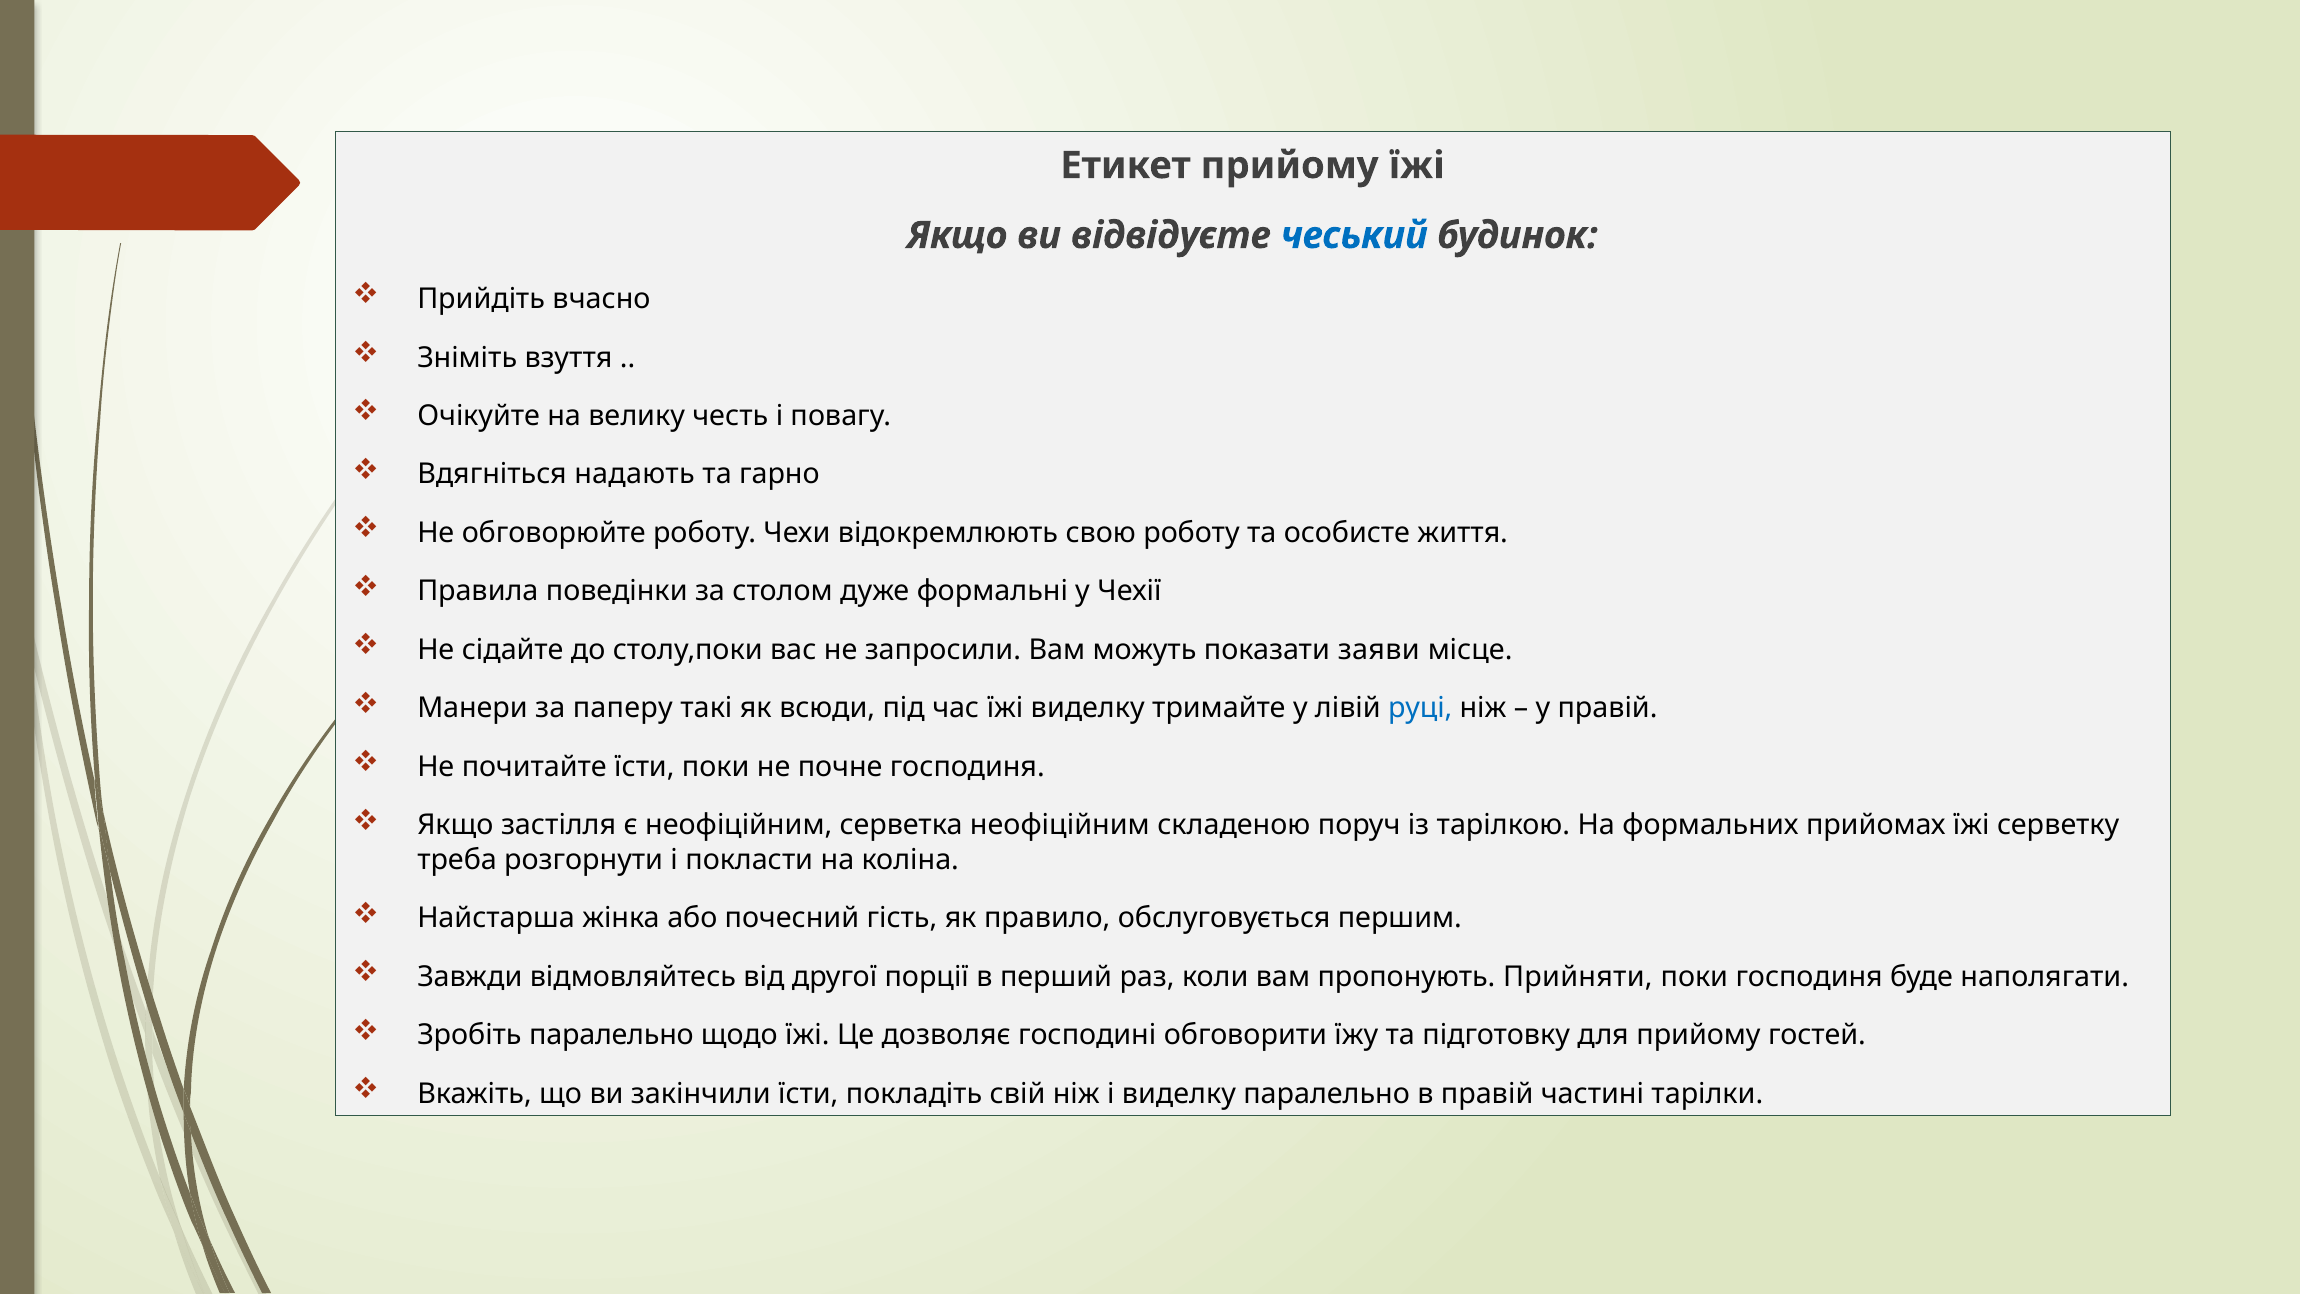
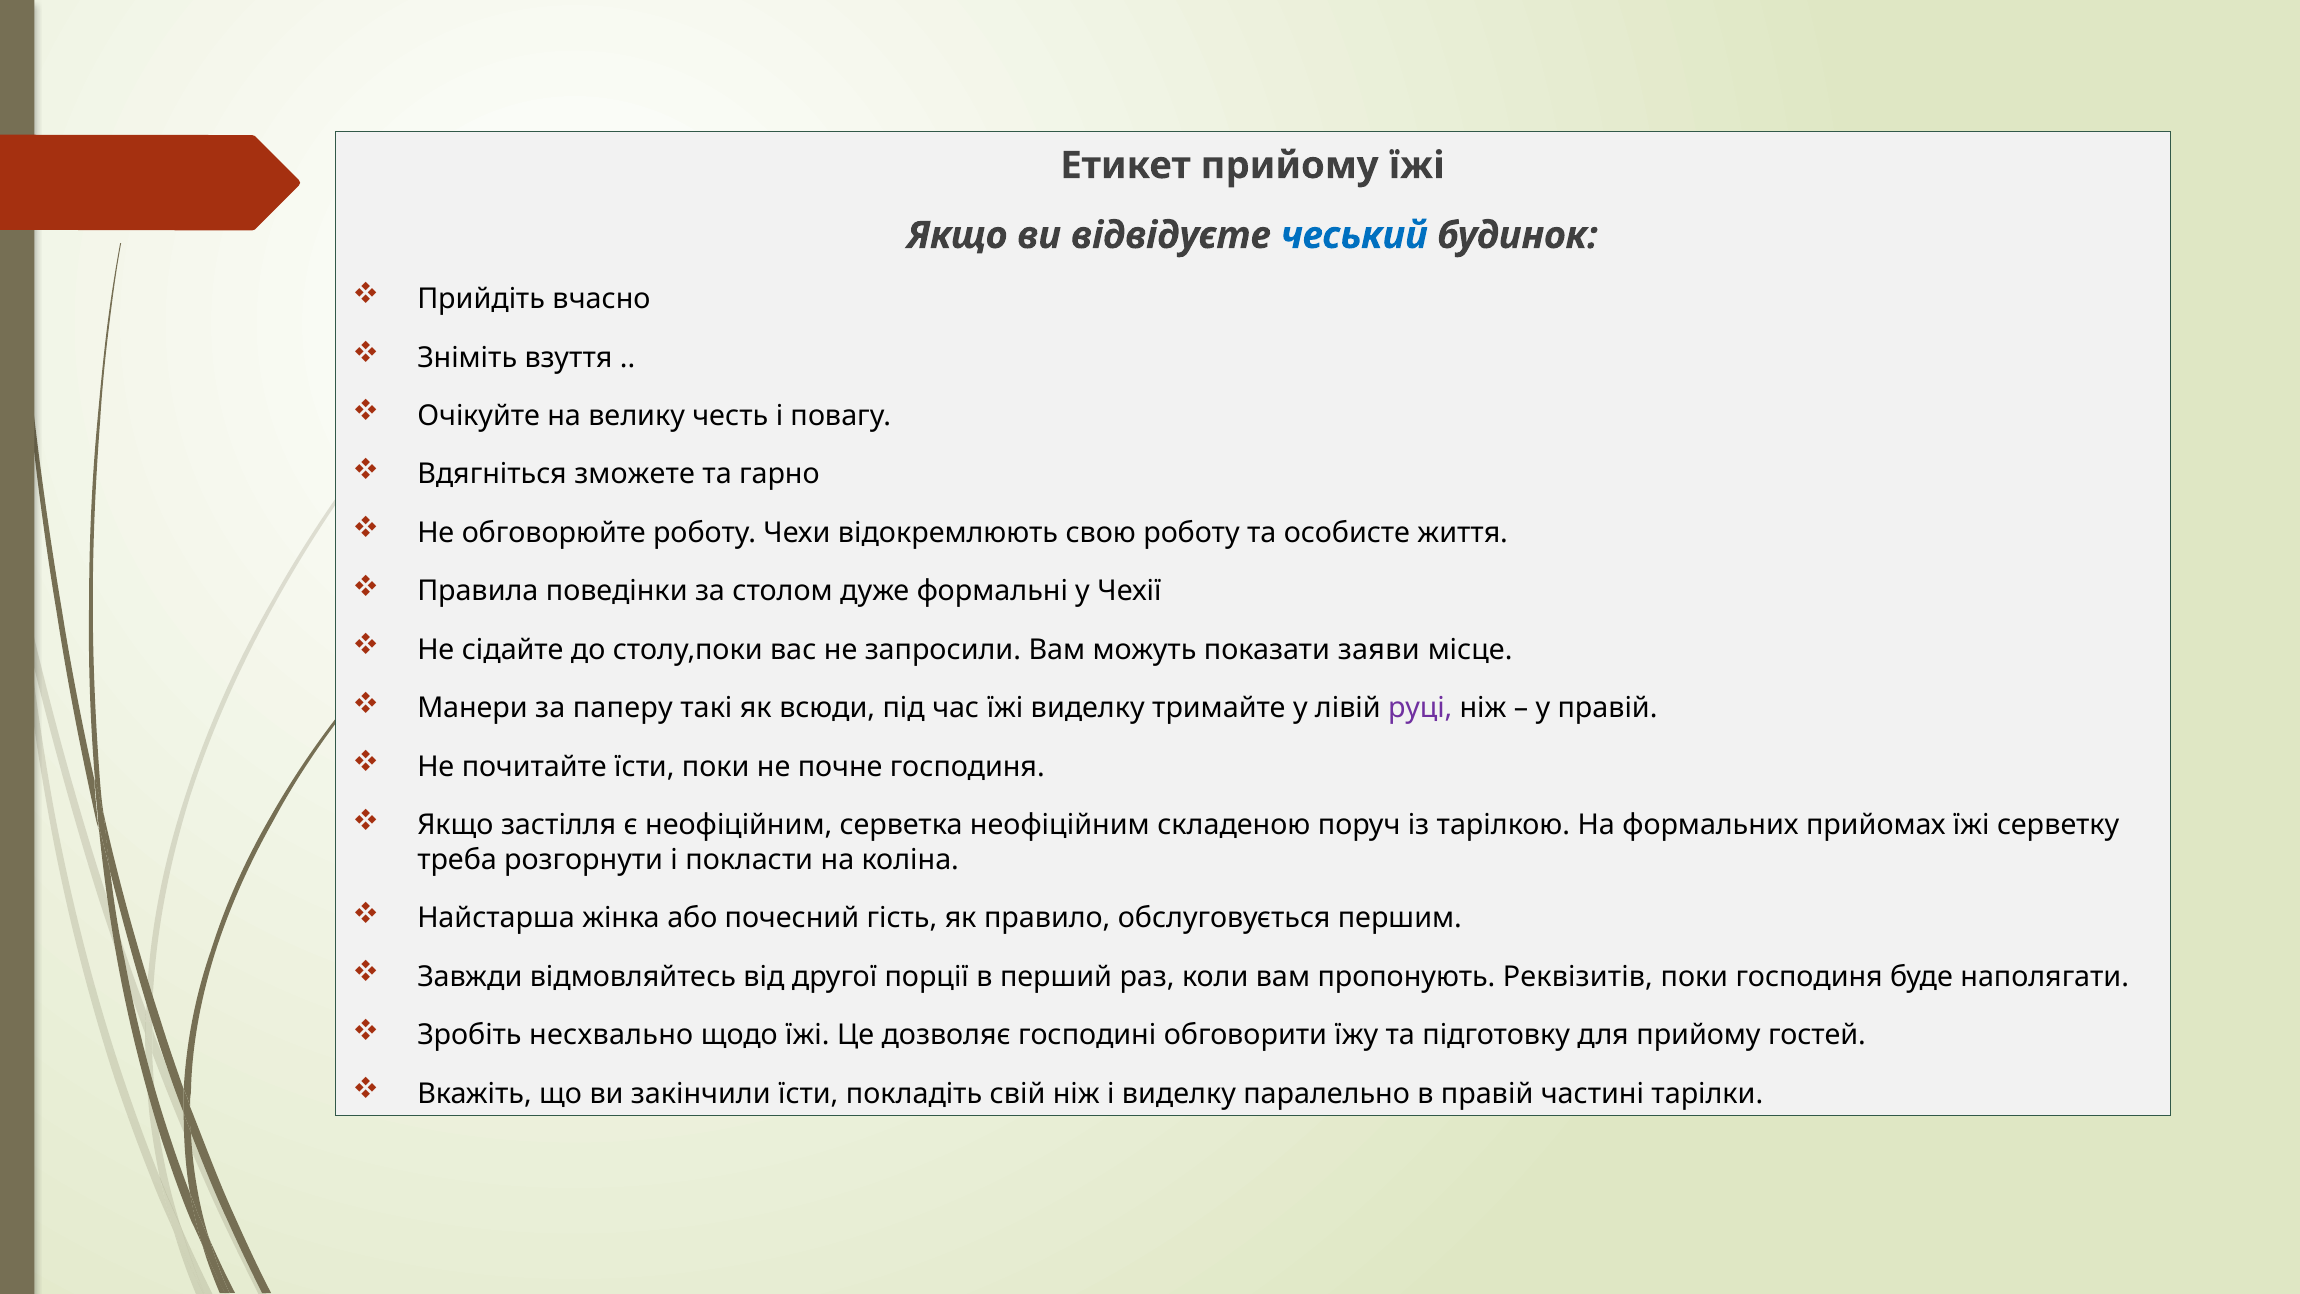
надають: надають -> зможете (635, 474)
руці colour: blue -> purple (1420, 708)
Прийняти: Прийняти -> Реквізитів (1578, 977)
Зробіть паралельно: паралельно -> несхвально (611, 1035)
